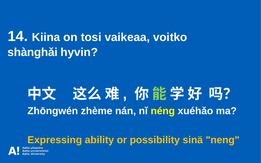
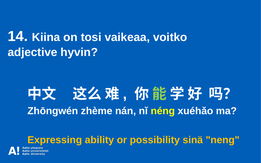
shànghǎi: shànghǎi -> adjective (33, 52)
